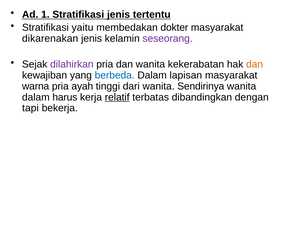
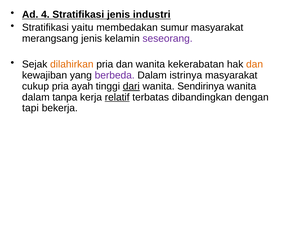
1: 1 -> 4 (45, 15)
tertentu: tertentu -> industri (152, 15)
dokter: dokter -> sumur (174, 27)
dikarenakan: dikarenakan -> merangsang (50, 38)
dilahirkan colour: purple -> orange (72, 64)
berbeda colour: blue -> purple (115, 75)
lapisan: lapisan -> istrinya (186, 75)
warna: warna -> cukup (36, 86)
dari underline: none -> present (131, 86)
harus: harus -> tanpa (65, 97)
